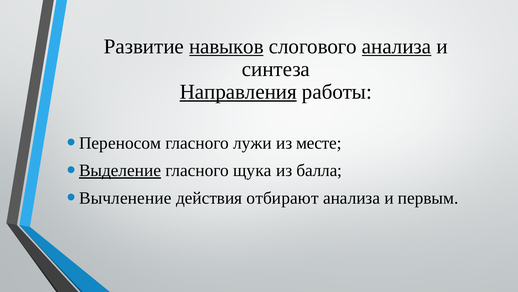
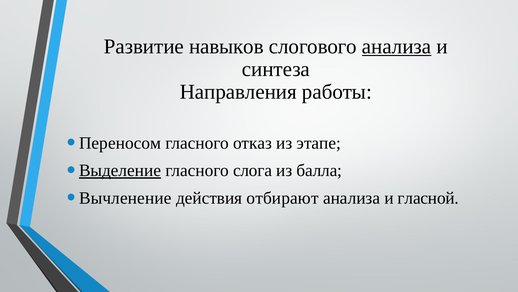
навыков underline: present -> none (226, 46)
Направления underline: present -> none (238, 92)
лужи: лужи -> отказ (252, 143)
месте: месте -> этапе (319, 143)
щука: щука -> слога (253, 170)
первым: первым -> гласной (428, 198)
